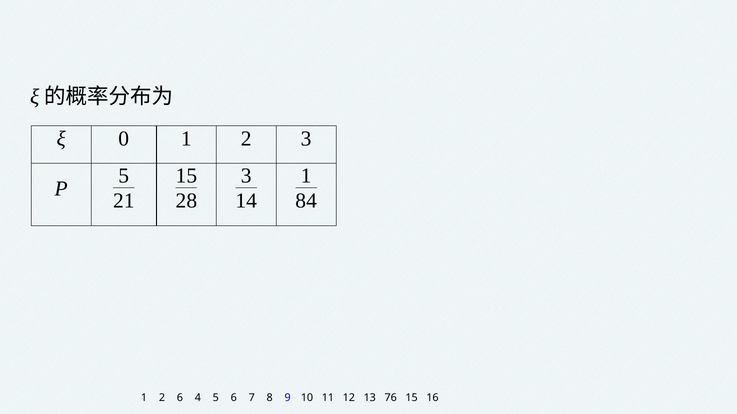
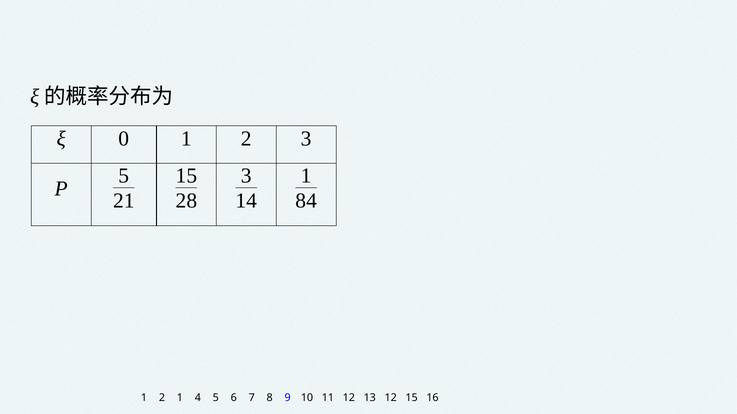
2 6: 6 -> 1 (180, 398)
13 76: 76 -> 12 (391, 398)
